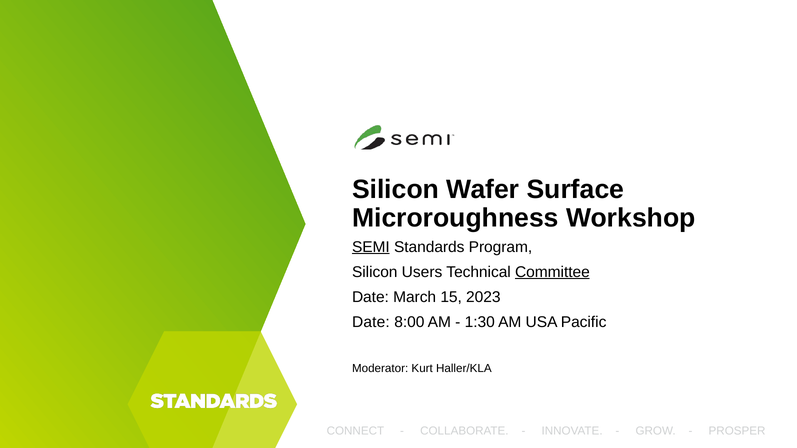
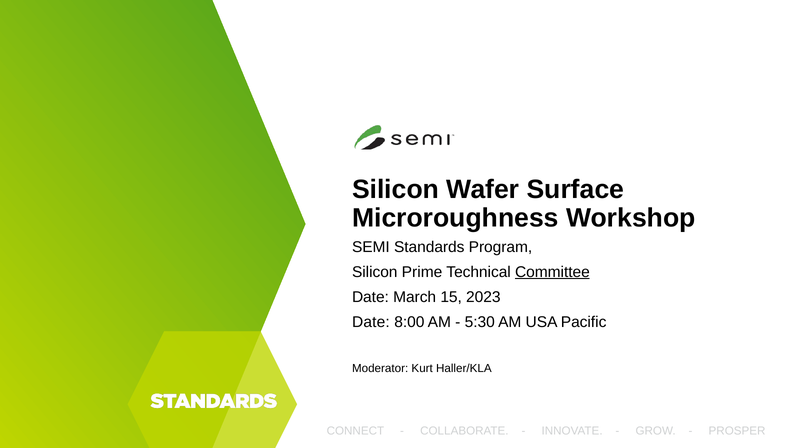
SEMI underline: present -> none (371, 247)
Users: Users -> Prime (422, 272)
1:30: 1:30 -> 5:30 (480, 322)
